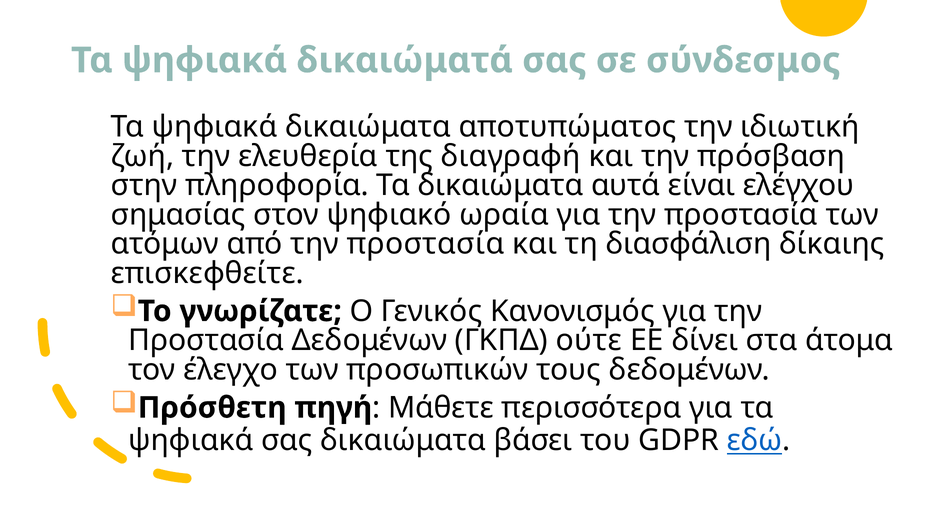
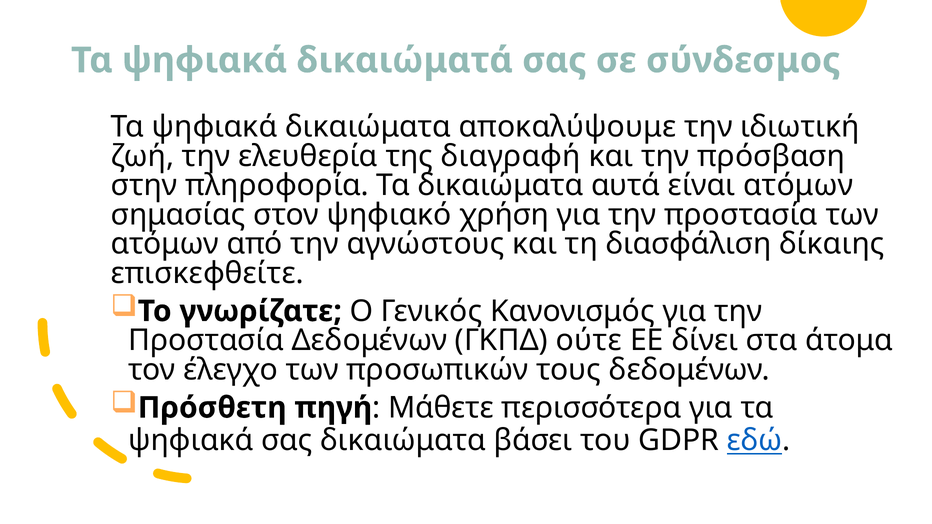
αποτυπώματος: αποτυπώματος -> αποκαλύψουμε (567, 127)
είναι ελέγχου: ελέγχου -> ατόμων (798, 185)
ωραία: ωραία -> χρήση (504, 215)
από την προστασία: προστασία -> αγνώστους (426, 244)
